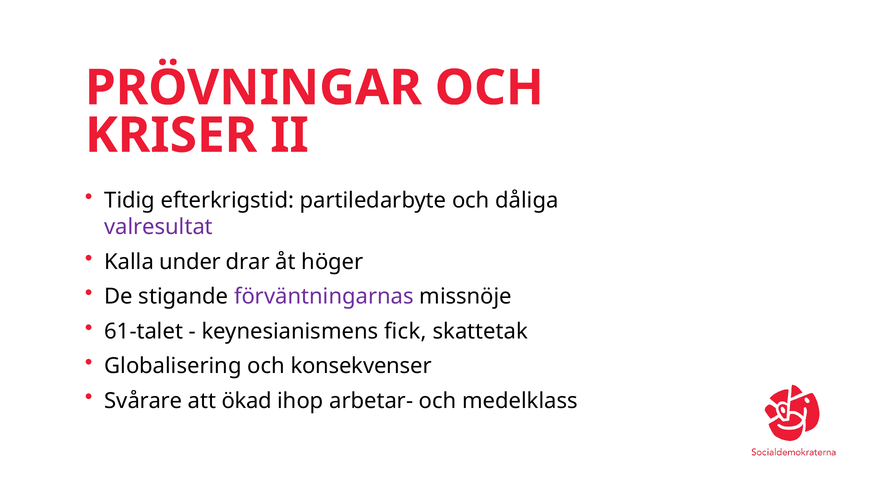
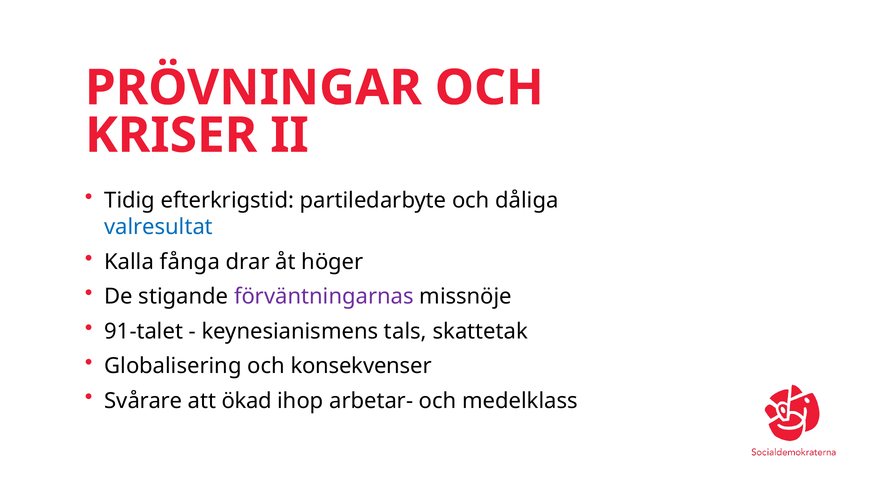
valresultat colour: purple -> blue (159, 227)
under: under -> fånga (190, 262)
61-talet: 61-talet -> 91-talet (144, 331)
fick: fick -> tals (405, 331)
